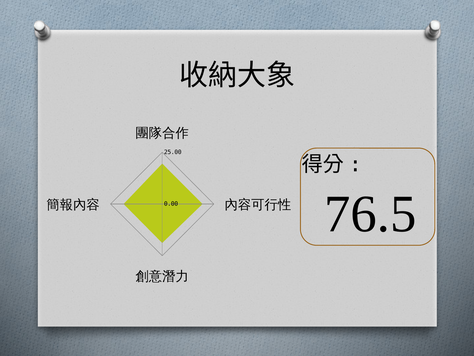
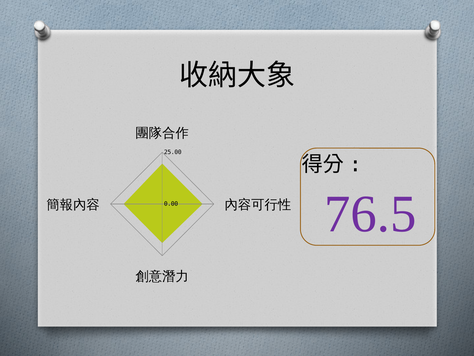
76.5 colour: black -> purple (370, 214)
